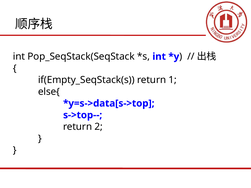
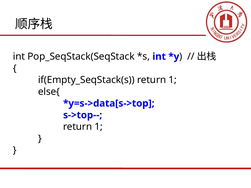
2: 2 -> 1 (99, 127)
